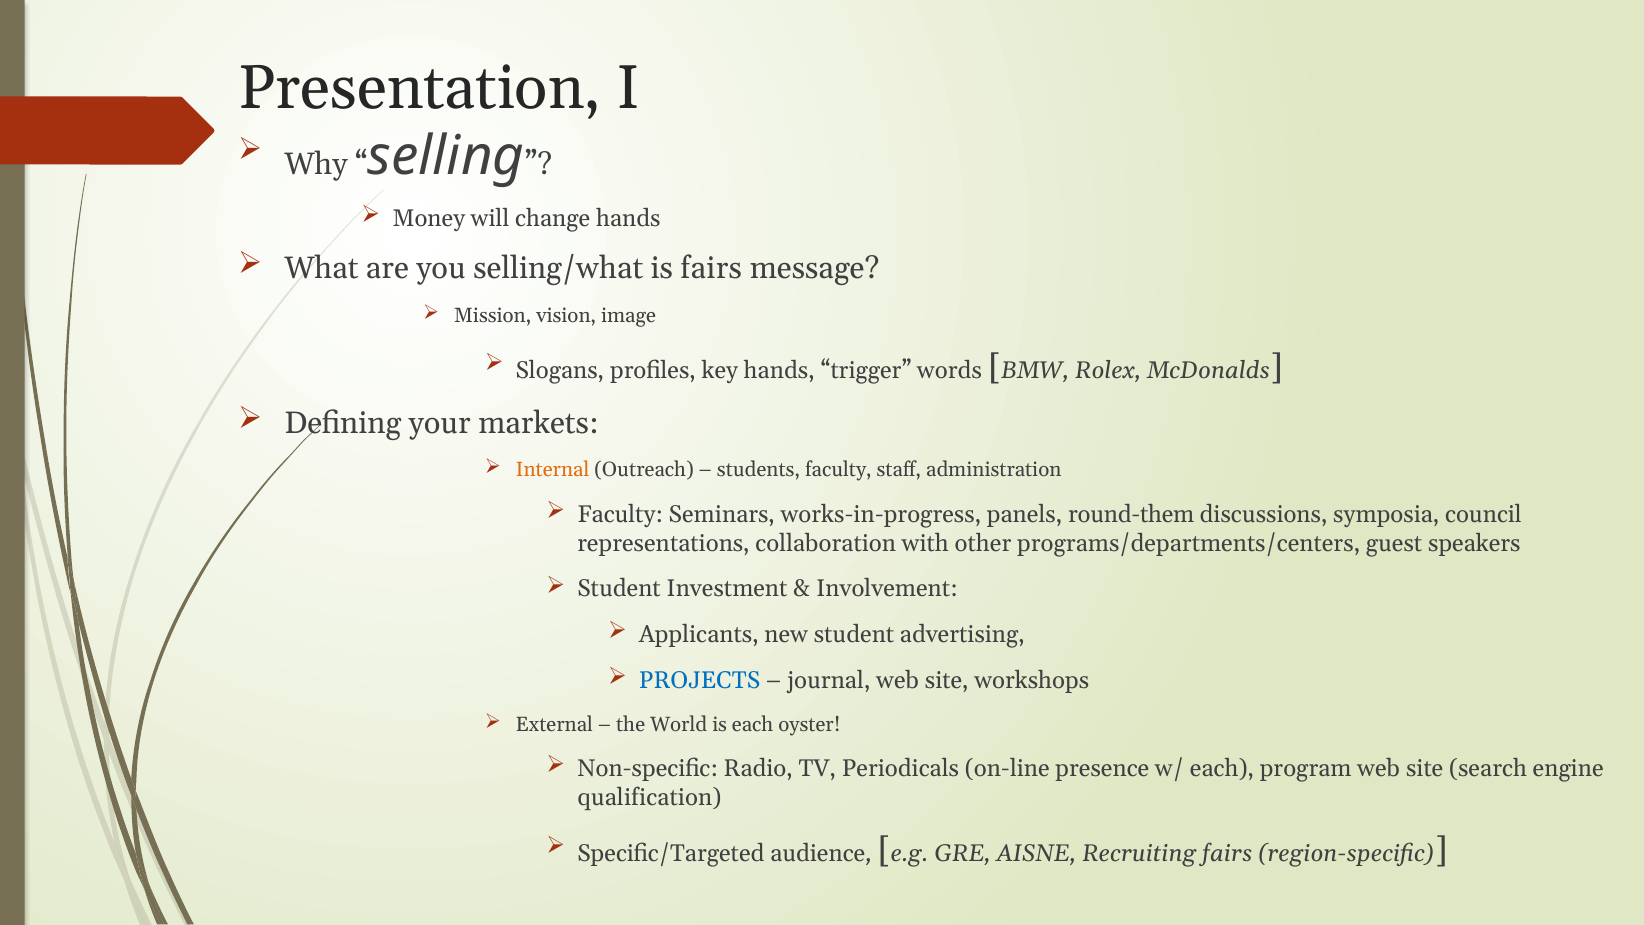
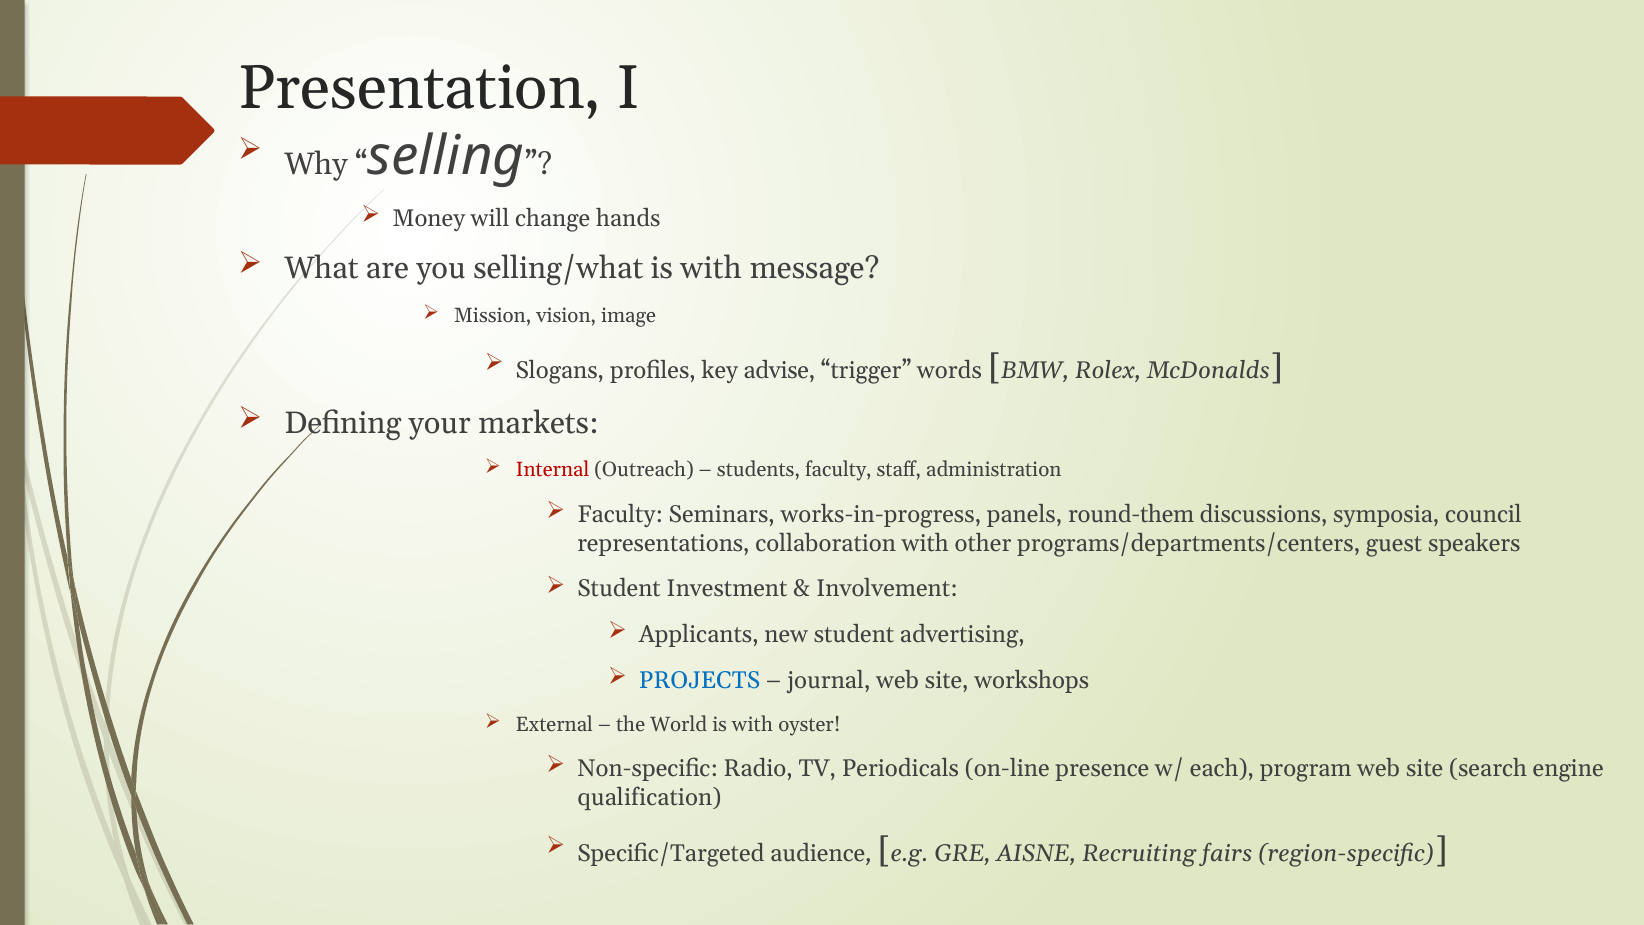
selling/what is fairs: fairs -> with (711, 269)
key hands: hands -> advise (779, 370)
Internal colour: orange -> red (553, 470)
World is each: each -> with (753, 725)
